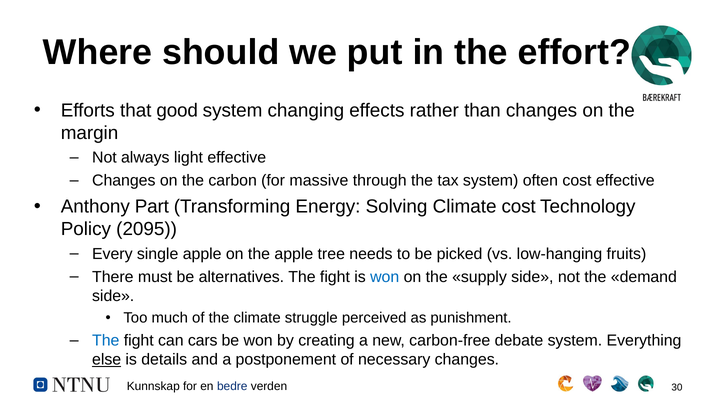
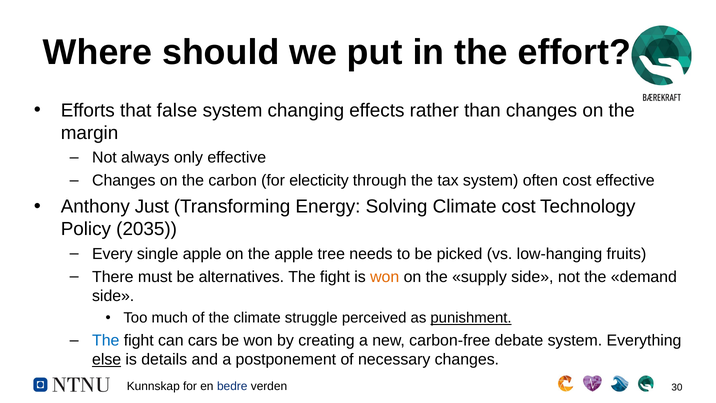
good: good -> false (177, 110)
light: light -> only (188, 158)
massive: massive -> electicity (319, 181)
Part: Part -> Just (152, 206)
2095: 2095 -> 2035 (147, 229)
won colour: blue -> orange (385, 277)
punishment underline: none -> present (471, 318)
